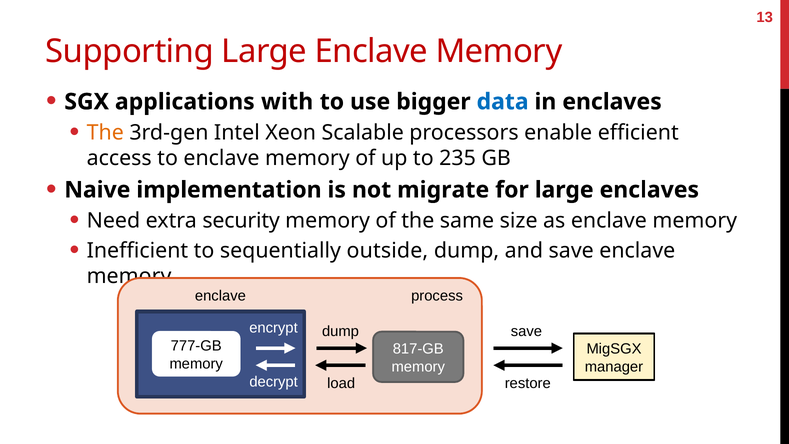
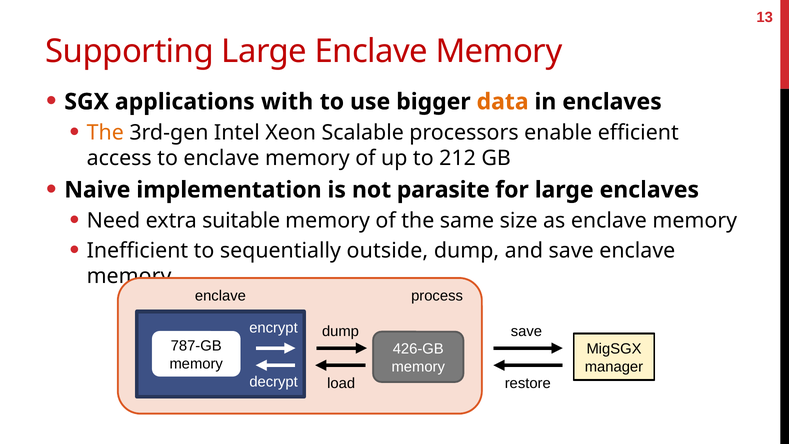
data colour: blue -> orange (503, 102)
235: 235 -> 212 (458, 158)
migrate: migrate -> parasite (443, 190)
security: security -> suitable (241, 221)
777-GB: 777-GB -> 787-GB (196, 346)
817-GB: 817-GB -> 426-GB (418, 349)
